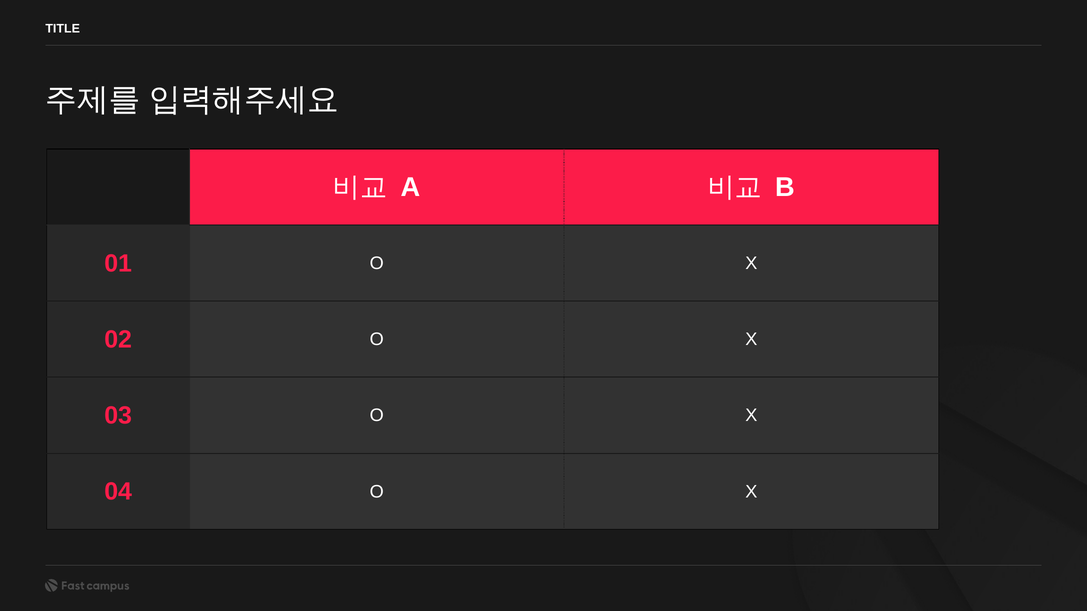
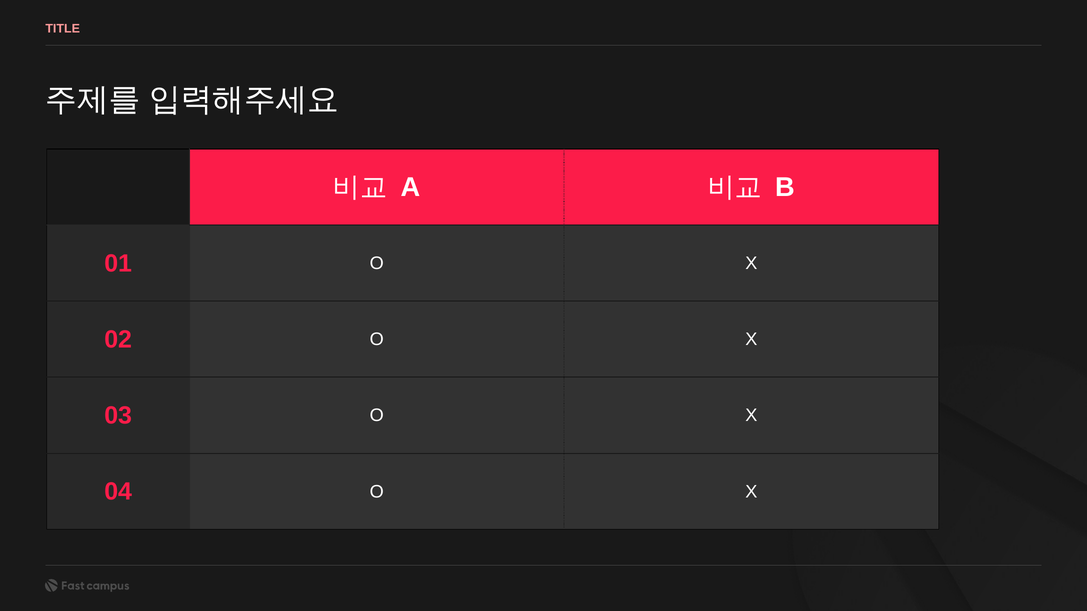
TITLE colour: white -> pink (63, 29)
